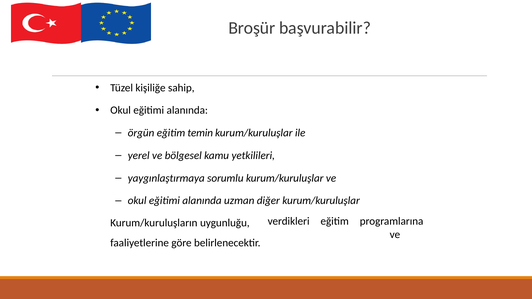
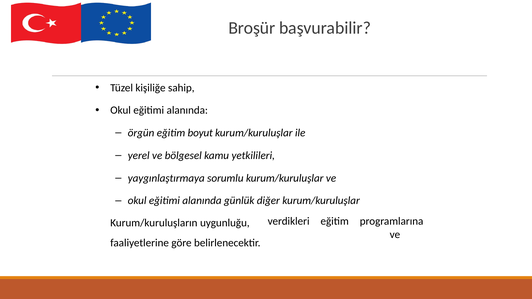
temin: temin -> boyut (200, 133)
uzman: uzman -> günlük (239, 201)
